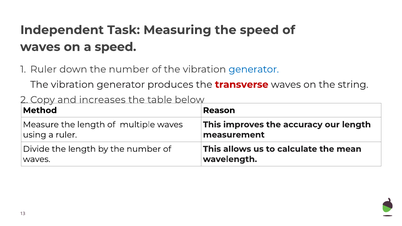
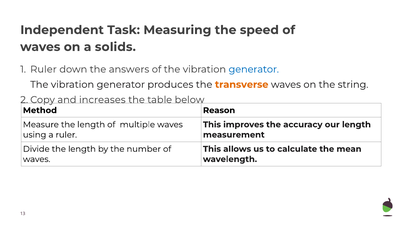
a speed: speed -> solids (115, 47)
down the number: number -> answers (129, 69)
transverse colour: red -> orange (242, 85)
